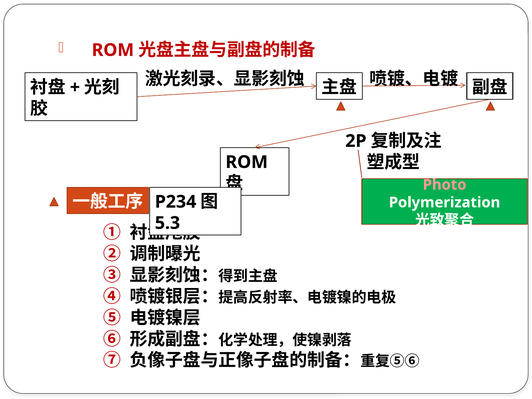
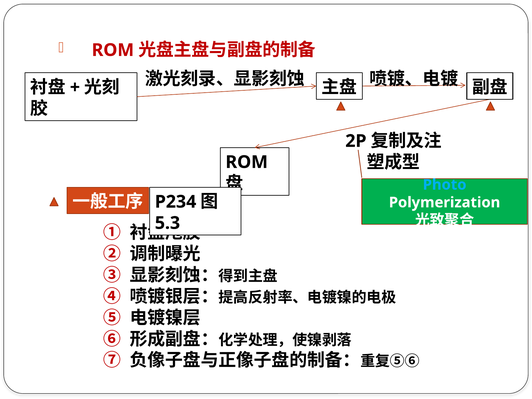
Photo colour: pink -> light blue (445, 185)
